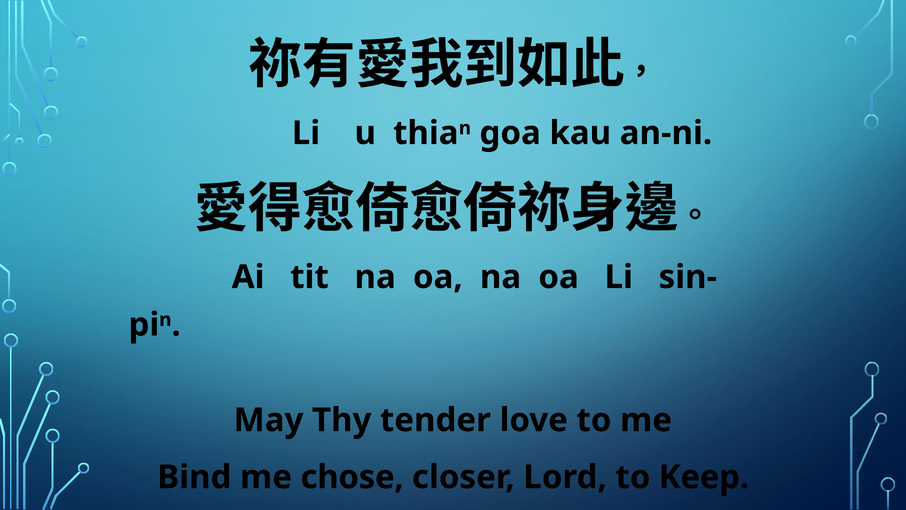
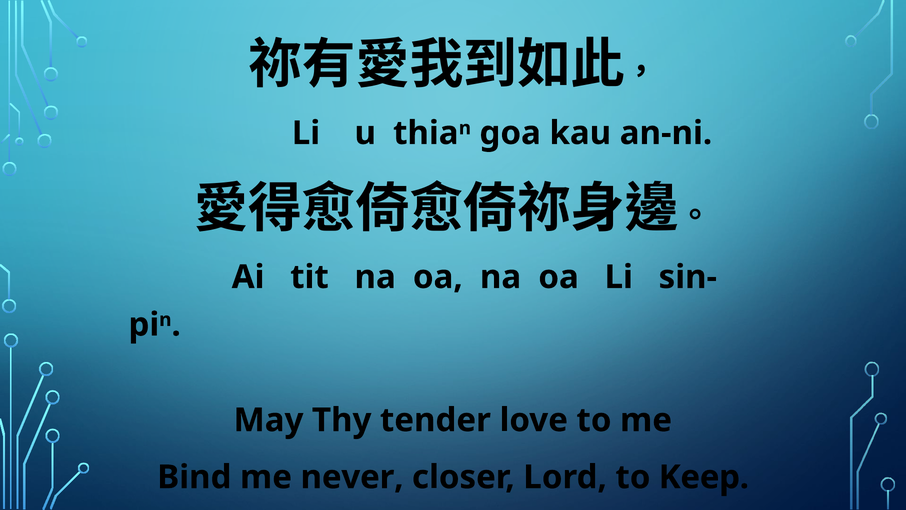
chose: chose -> never (352, 477)
